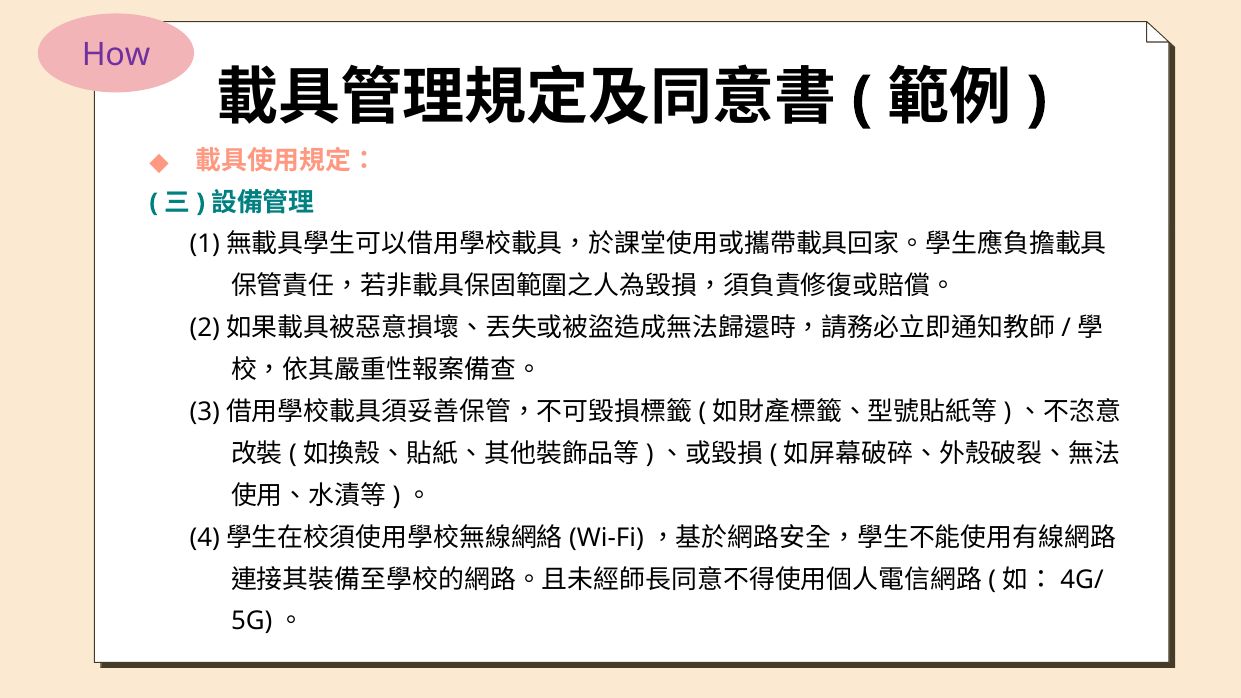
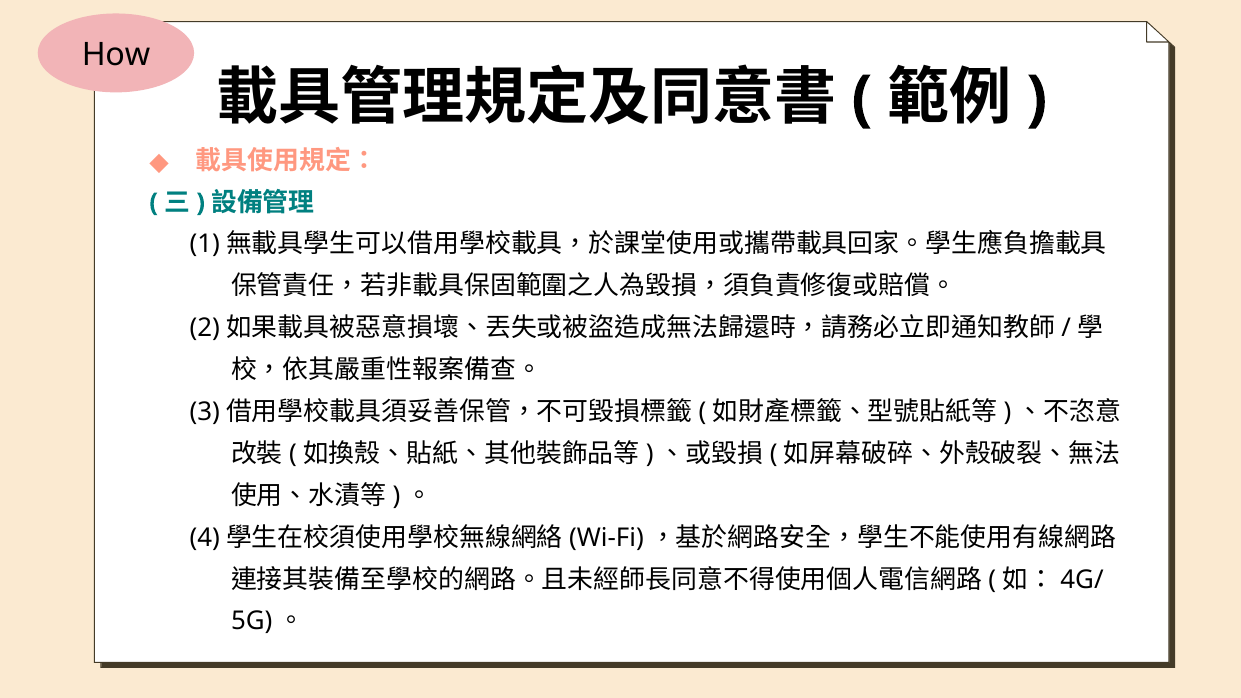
How colour: purple -> black (116, 55)
